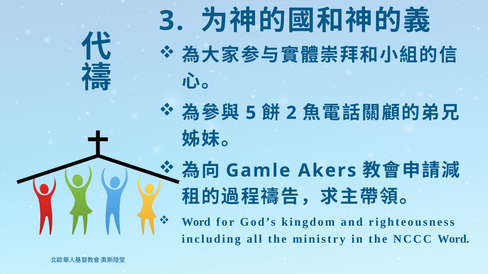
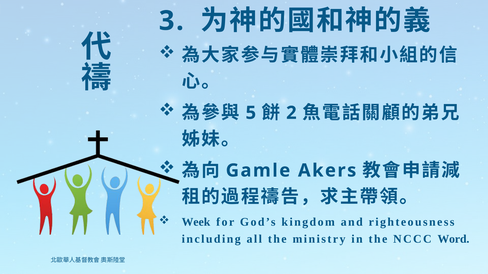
Word: Word -> Week (196, 223)
